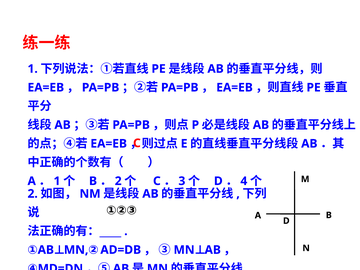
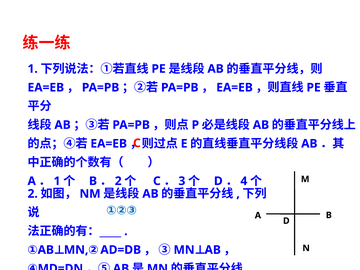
①②③ colour: black -> blue (122, 210)
